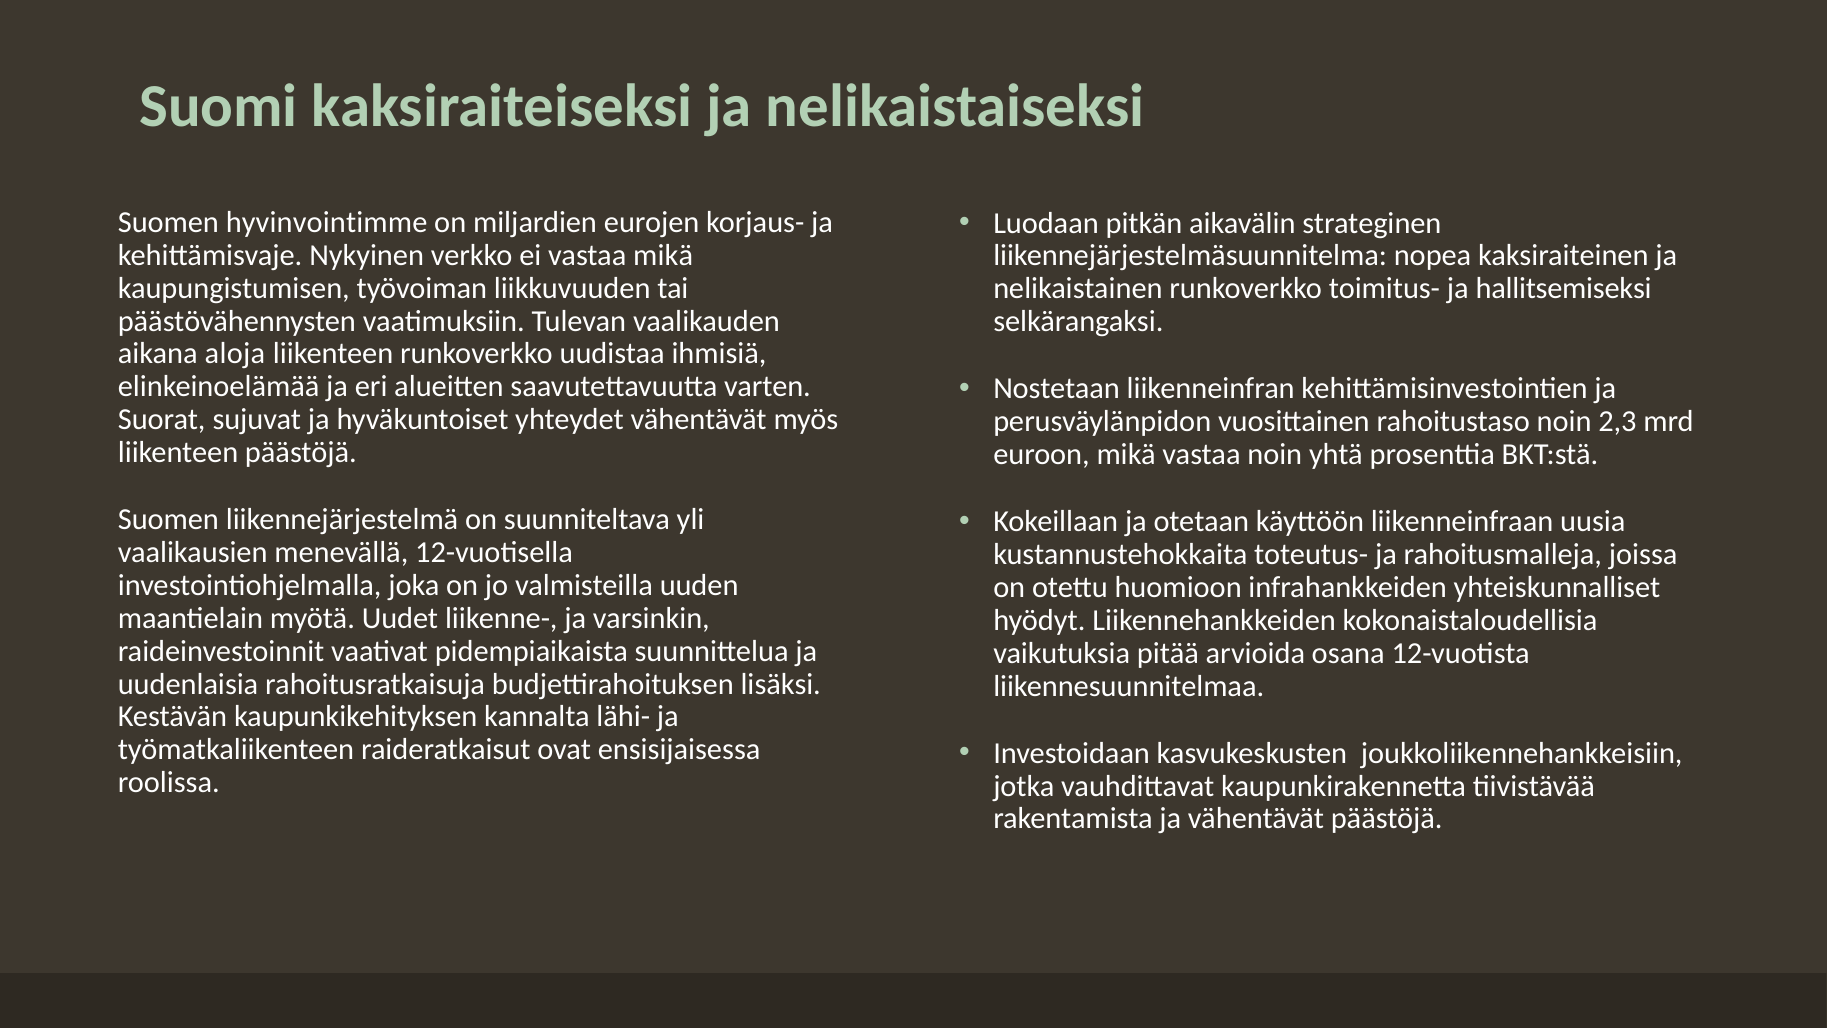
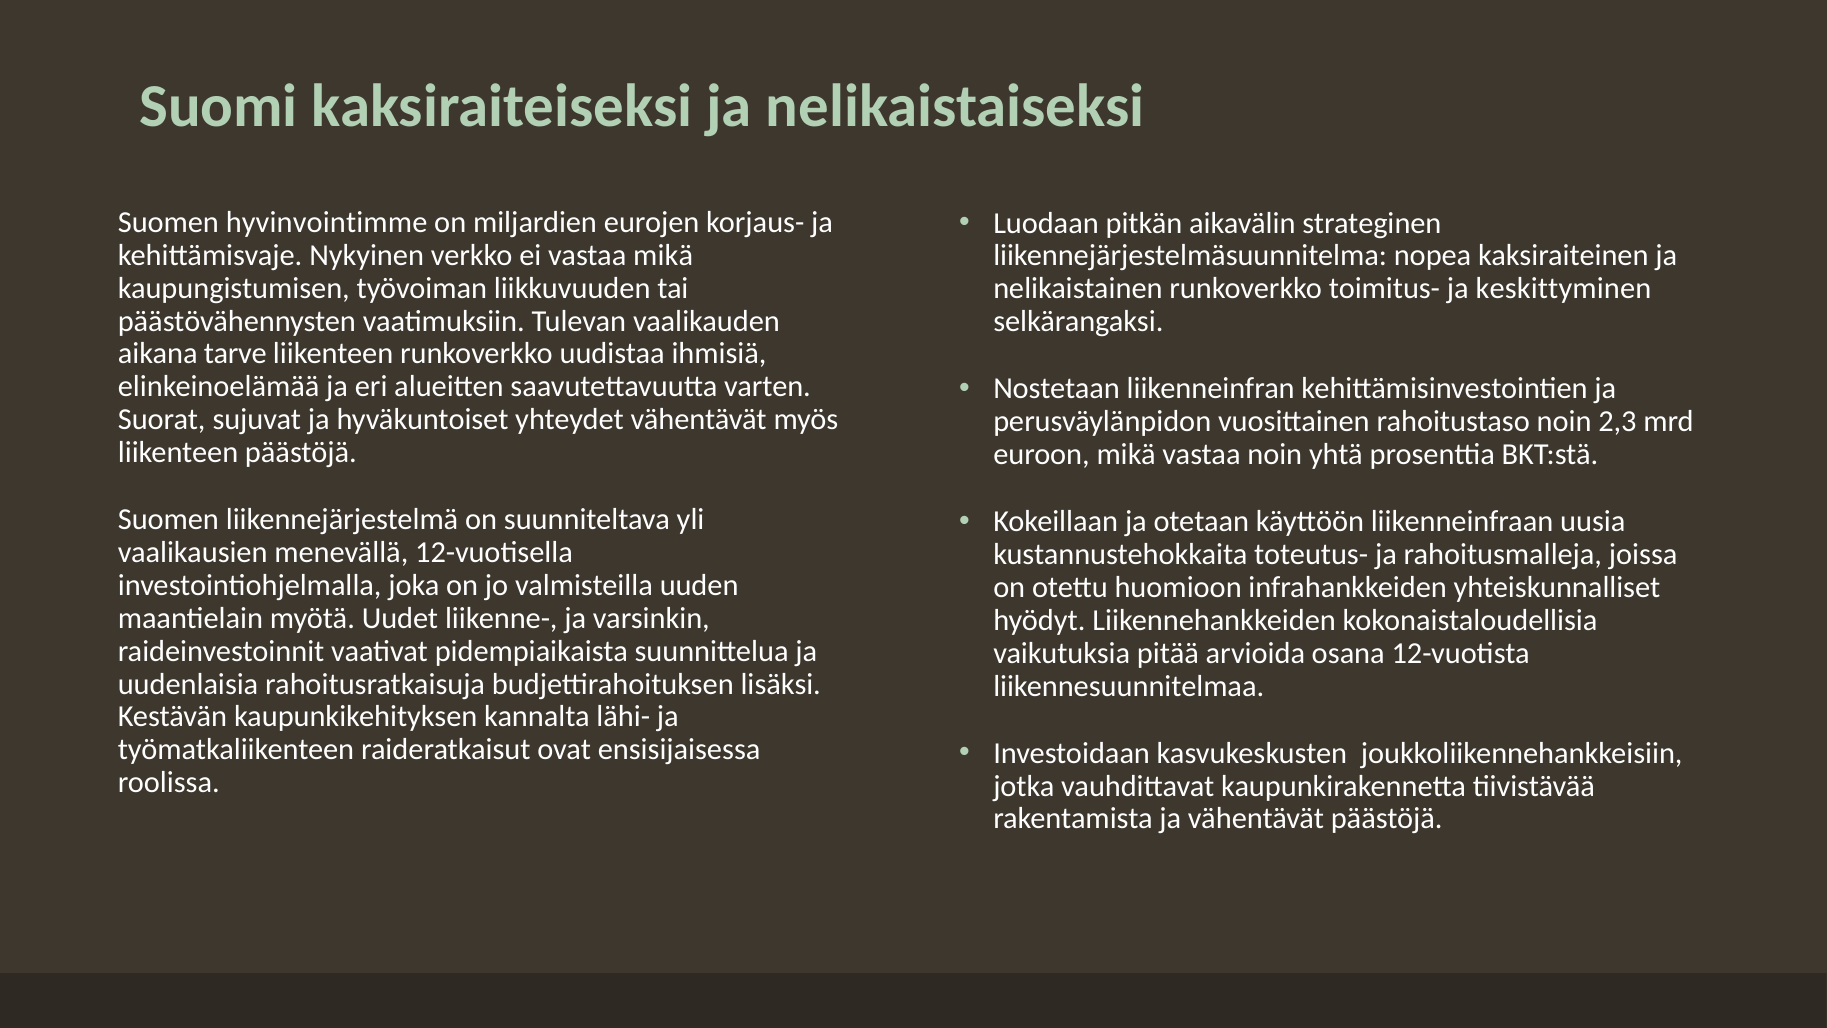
hallitsemiseksi: hallitsemiseksi -> keskittyminen (1563, 289)
aloja: aloja -> tarve (235, 354)
